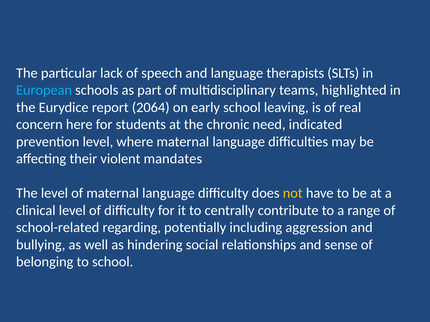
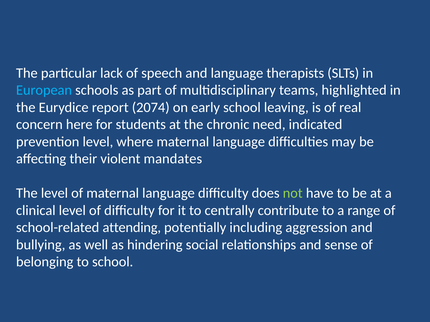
2064: 2064 -> 2074 (151, 107)
not colour: yellow -> light green (293, 193)
regarding: regarding -> attending (132, 228)
